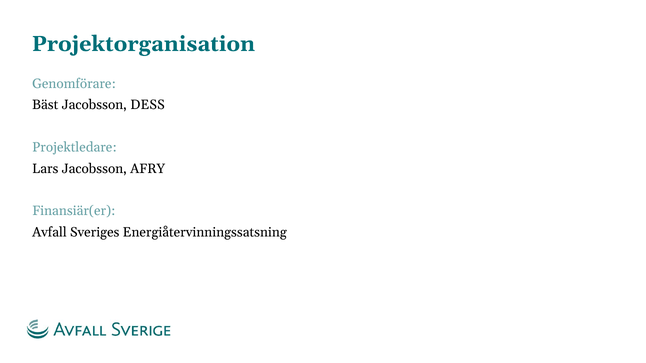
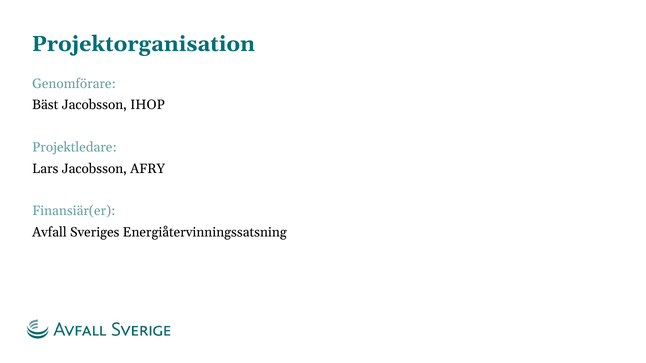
DESS: DESS -> IHOP (148, 105)
